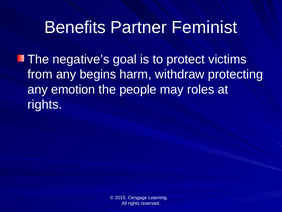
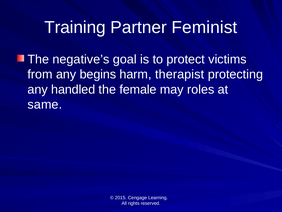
Benefits: Benefits -> Training (75, 27)
withdraw: withdraw -> therapist (180, 74)
emotion: emotion -> handled (73, 89)
people: people -> female (138, 89)
rights: rights -> same (45, 104)
